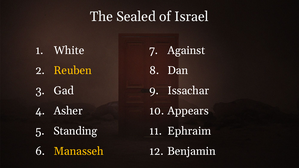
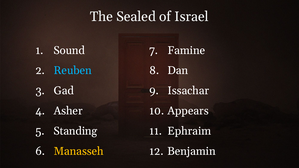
White: White -> Sound (69, 50)
Against: Against -> Famine (186, 50)
Reuben colour: yellow -> light blue (73, 71)
